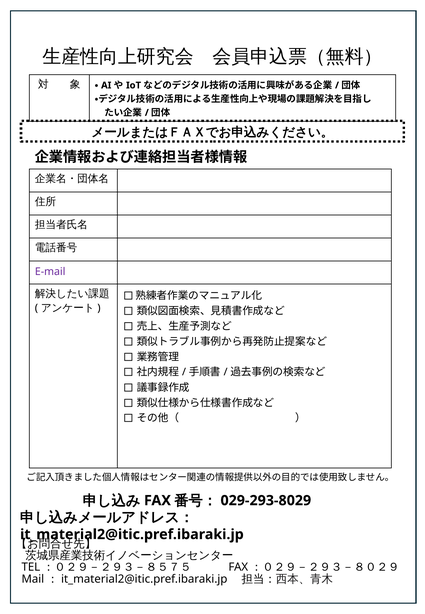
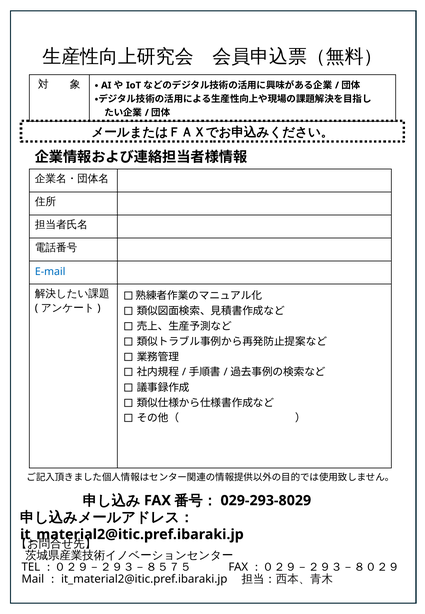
E-mail colour: purple -> blue (50, 272)
